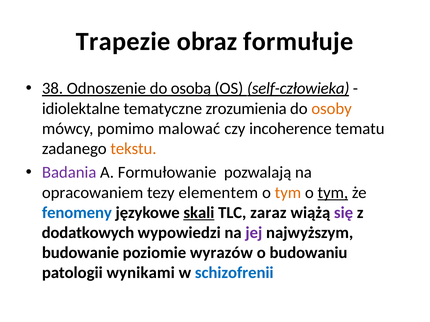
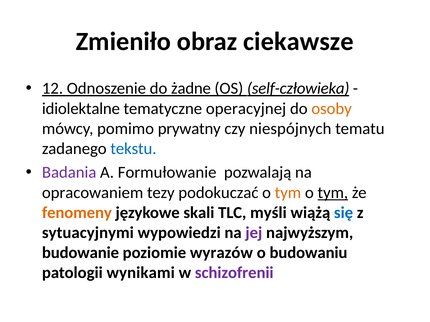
Trapezie: Trapezie -> Zmieniło (123, 42)
formułuje: formułuje -> ciekawsze (298, 42)
38: 38 -> 12 (52, 89)
osobą: osobą -> żadne (191, 89)
zrozumienia: zrozumienia -> operacyjnej (246, 109)
malować: malować -> prywatny (189, 129)
incoherence: incoherence -> niespójnych (290, 129)
tekstu colour: orange -> blue (133, 149)
elementem: elementem -> podokuczać (218, 193)
fenomeny colour: blue -> orange (77, 213)
skali underline: present -> none (199, 213)
zaraz: zaraz -> myśli (268, 213)
się colour: purple -> blue (344, 213)
dodatkowych: dodatkowych -> sytuacyjnymi (88, 233)
schizofrenii colour: blue -> purple (234, 273)
